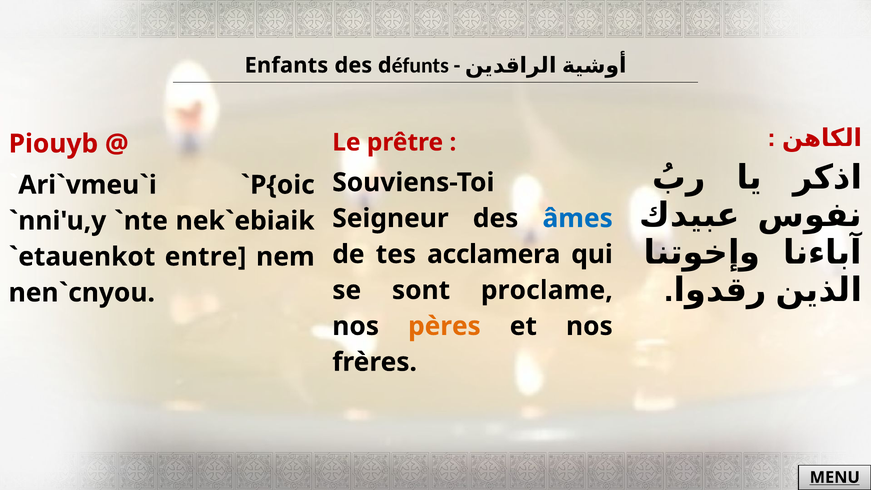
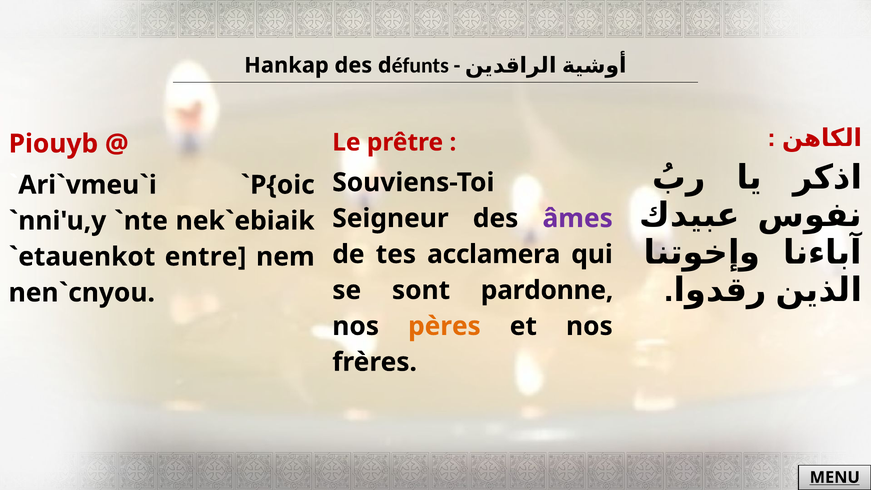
Enfants: Enfants -> Hankap (286, 65)
âmes colour: blue -> purple (578, 218)
proclame: proclame -> pardonne (547, 290)
